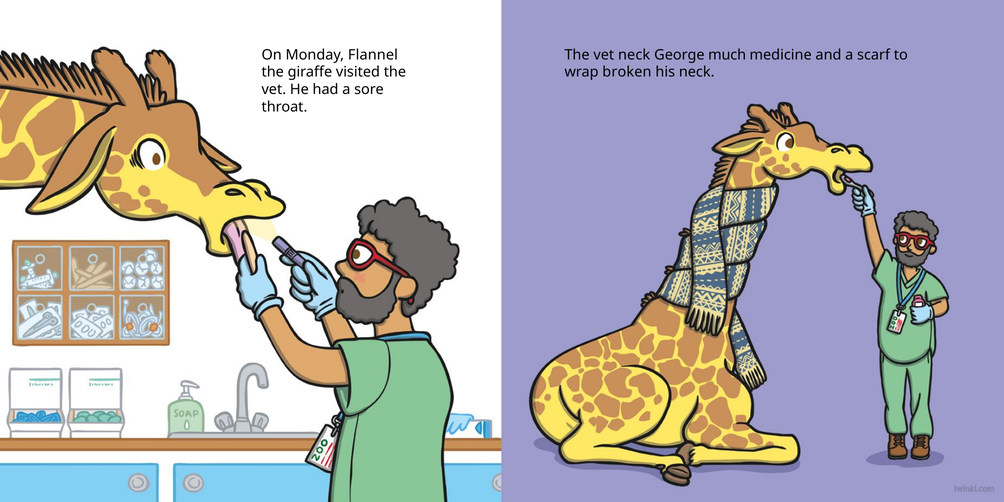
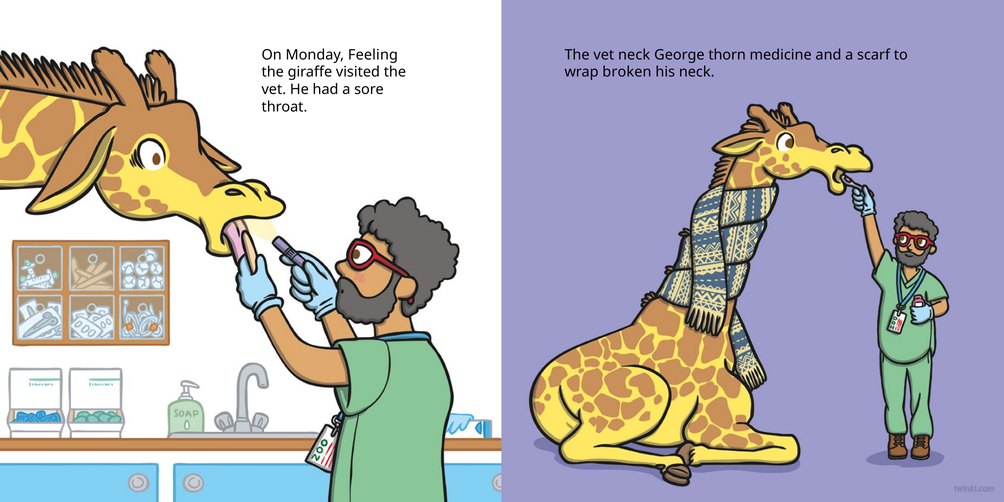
Flannel: Flannel -> Feeling (373, 55)
much: much -> thorn (727, 55)
